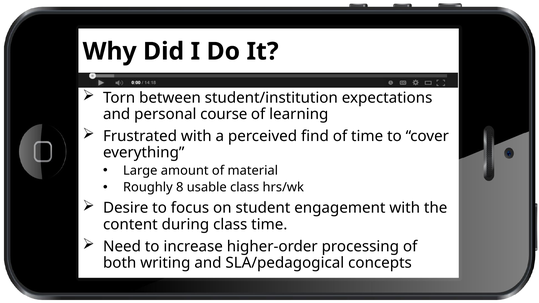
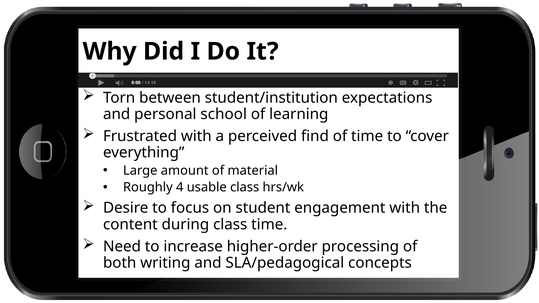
course: course -> school (224, 114)
8: 8 -> 4 (180, 187)
